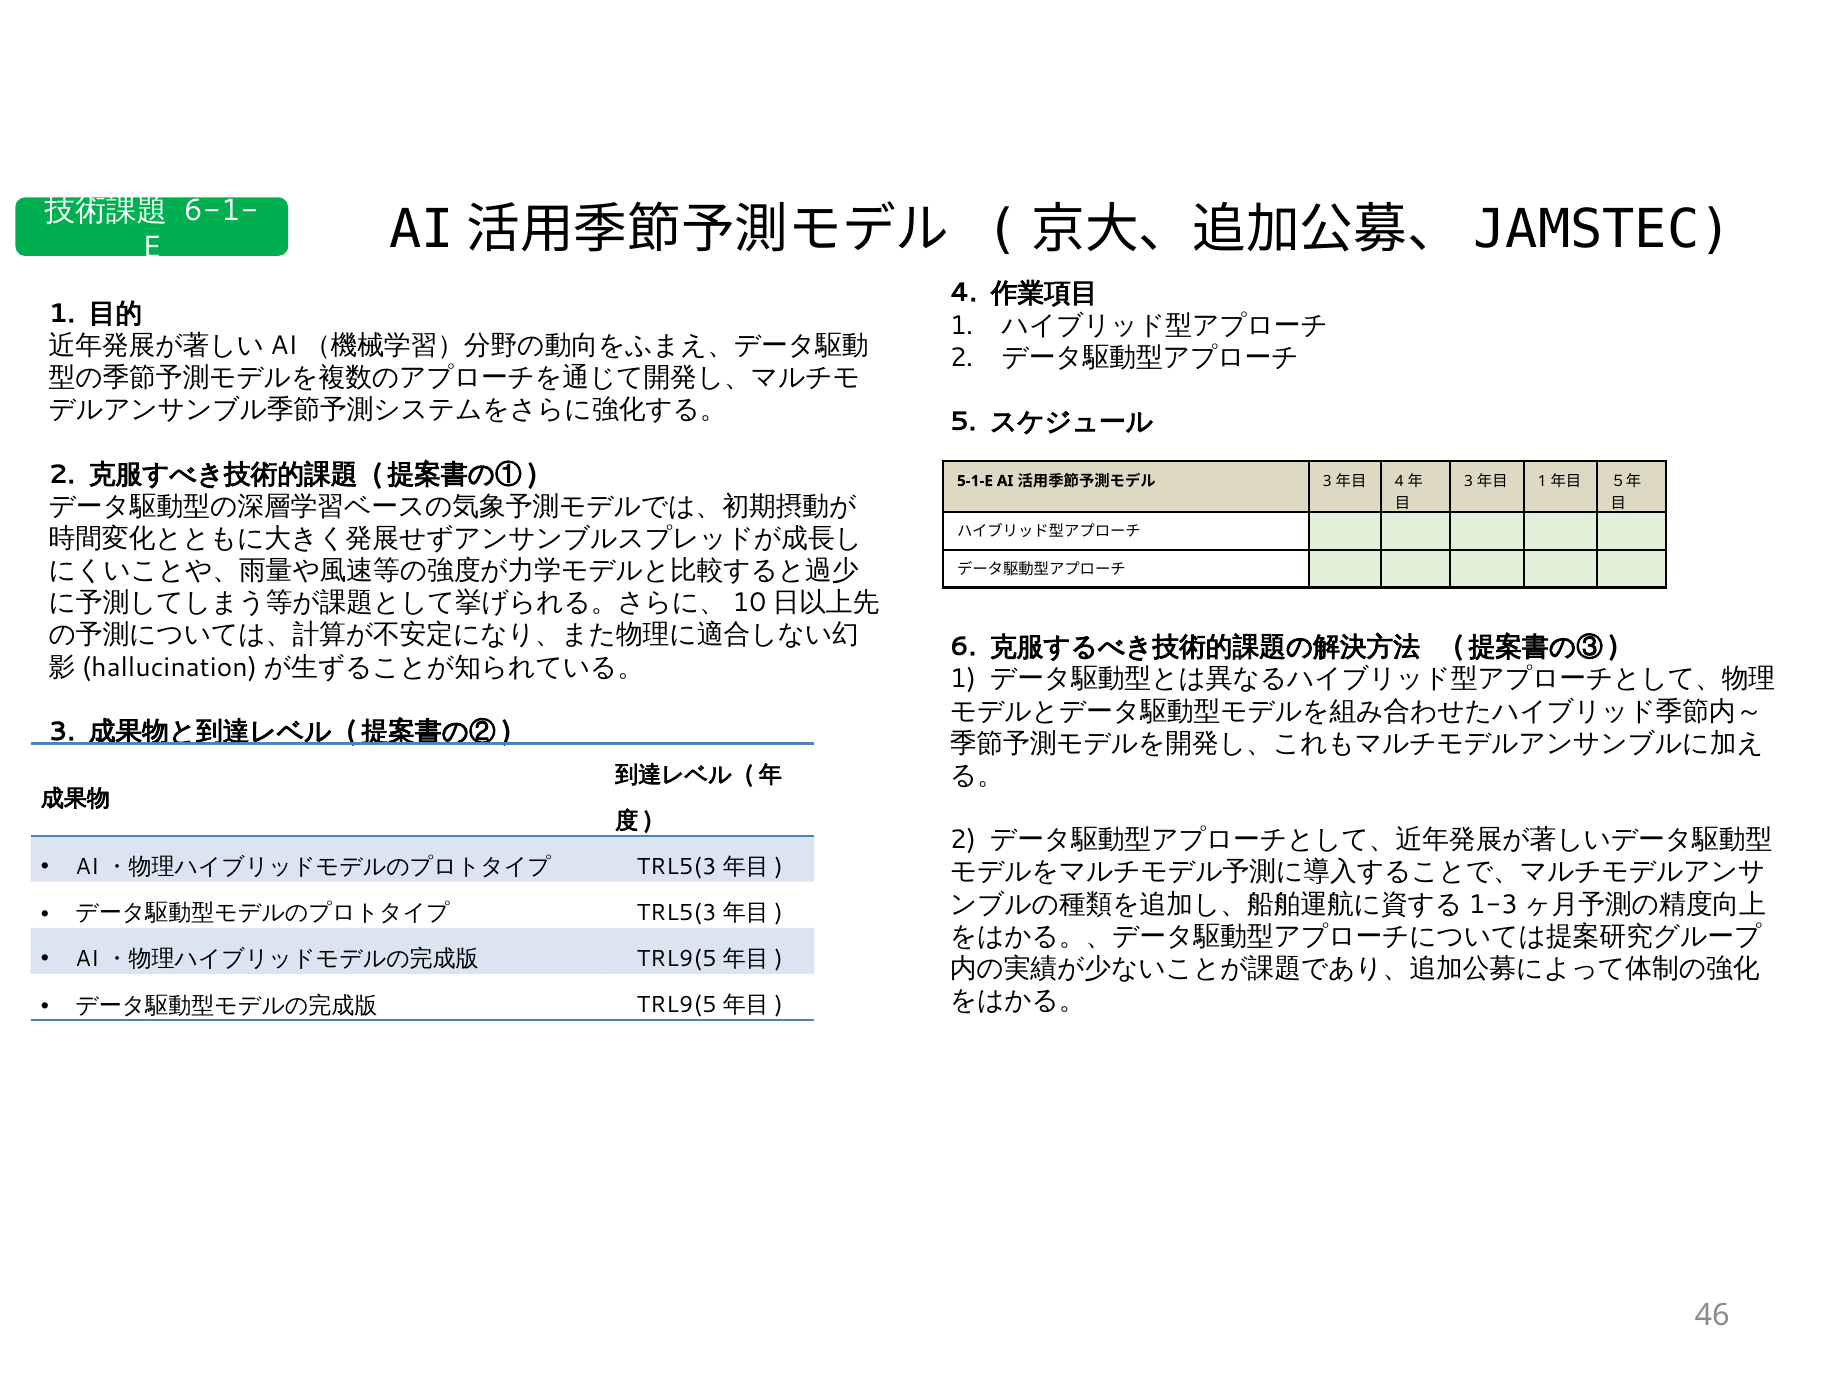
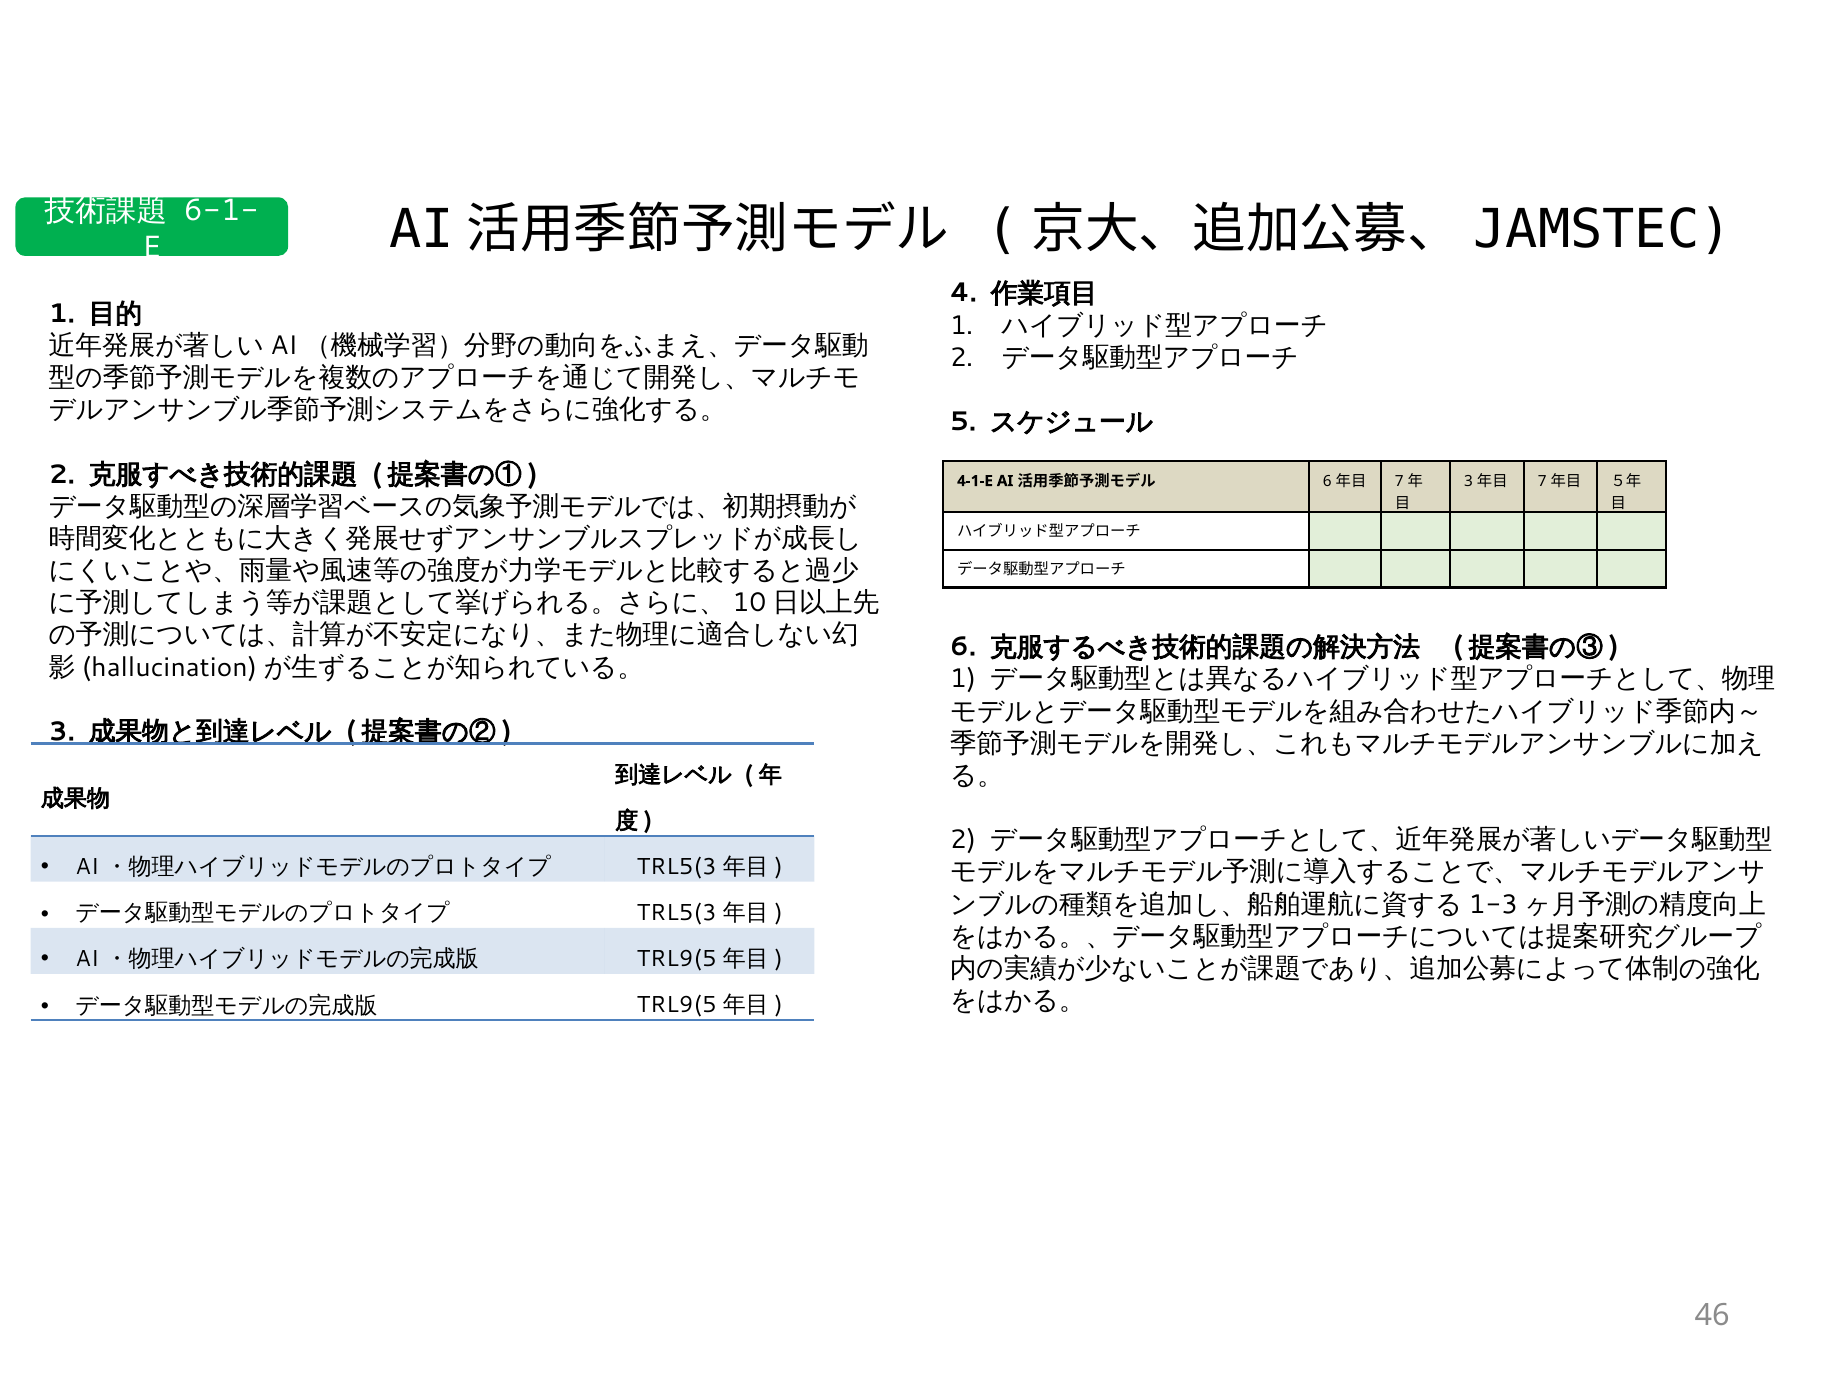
1: 1 -> 7 (1542, 481)
5-1-E: 5-1-E -> 4-1-E (975, 481)
3: 3 -> 6 (1327, 481)
4: 4 -> 7 (1399, 481)
